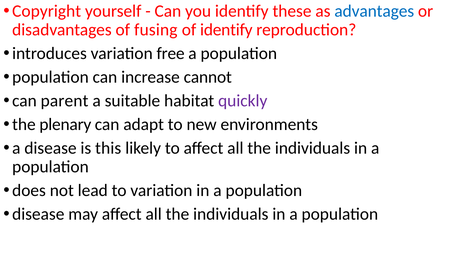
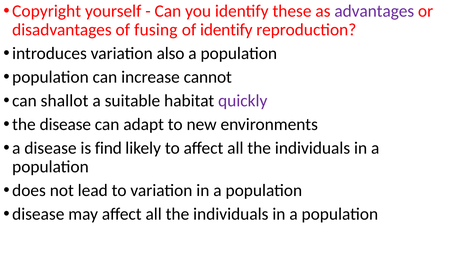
advantages colour: blue -> purple (374, 11)
free: free -> also (171, 53)
parent: parent -> shallot (65, 101)
the plenary: plenary -> disease (65, 124)
this: this -> find (108, 148)
